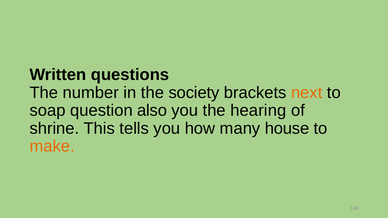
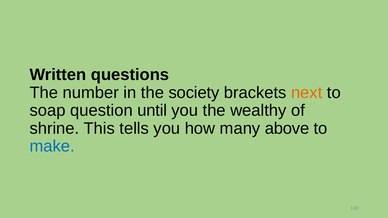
also: also -> until (152, 111)
hearing: hearing -> wealthy (258, 111)
house: house -> above (287, 128)
make colour: orange -> blue (52, 146)
